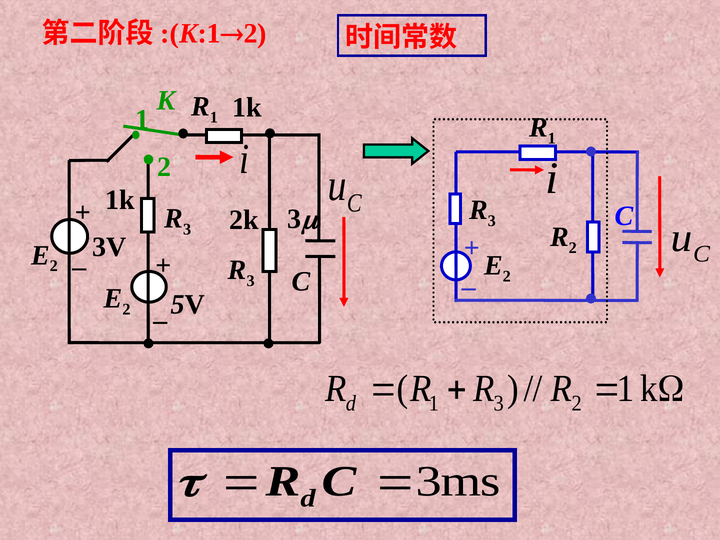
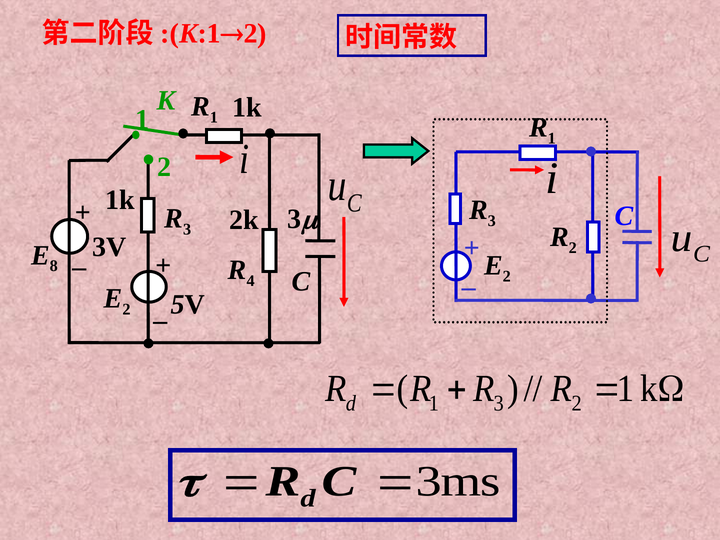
2: 2 -> 8 (54, 266)
3: 3 -> 4 (251, 281)
